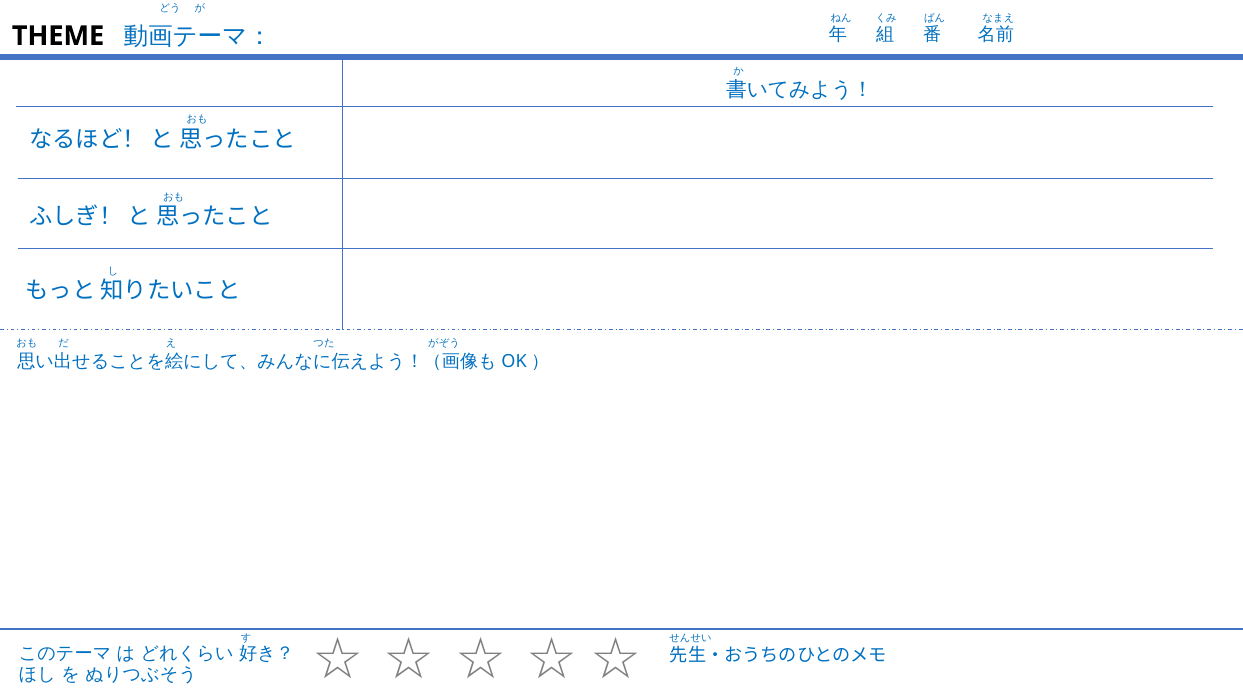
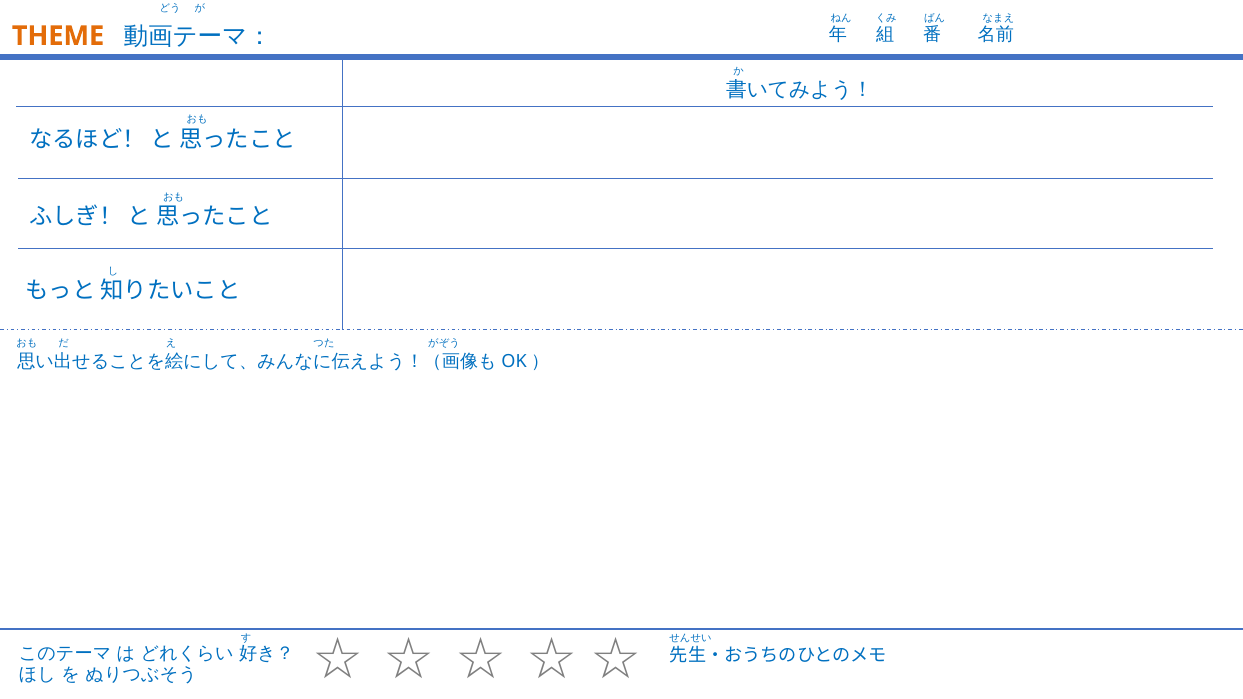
THEME colour: black -> orange (58, 36)
